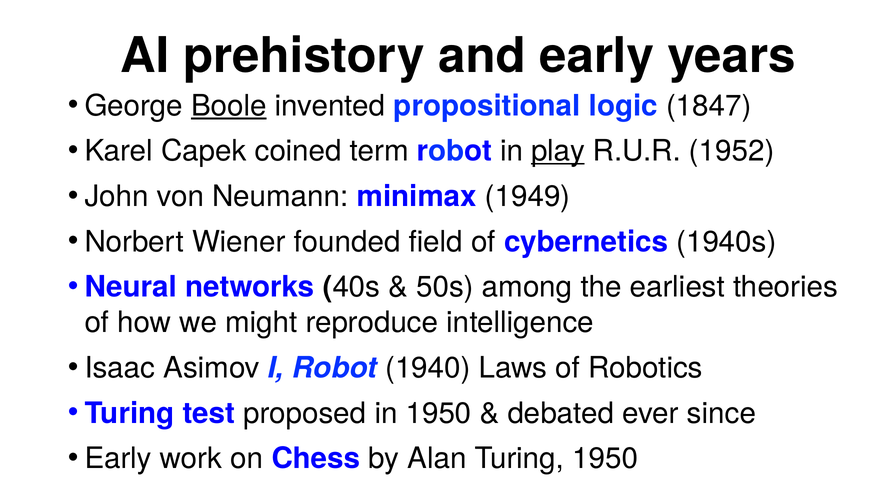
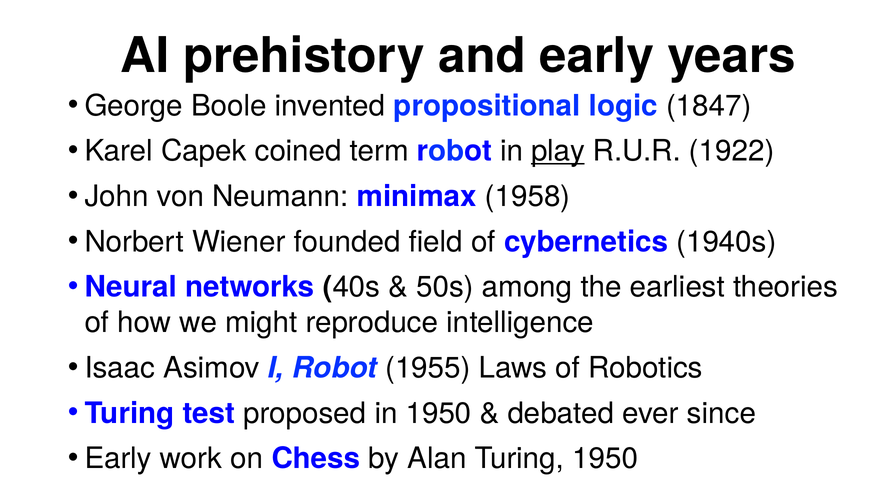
Boole underline: present -> none (229, 106)
1952: 1952 -> 1922 (732, 151)
1949: 1949 -> 1958 (528, 196)
1940: 1940 -> 1955 (428, 368)
